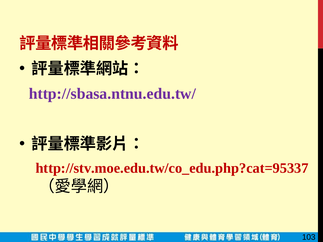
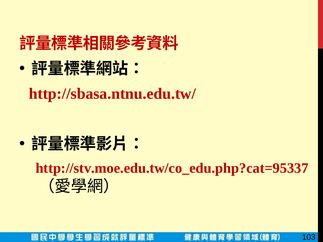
http://sbasa.ntnu.edu.tw/ colour: purple -> red (112, 94)
